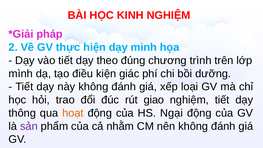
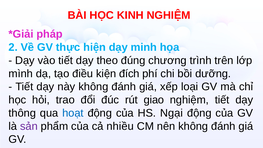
giác: giác -> đích (129, 74)
hoạt colour: orange -> blue (73, 113)
nhằm: nhằm -> nhiều (120, 126)
